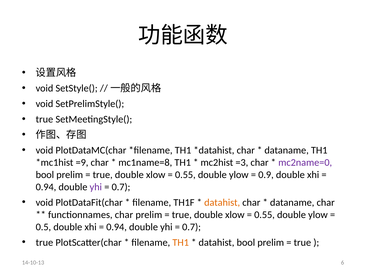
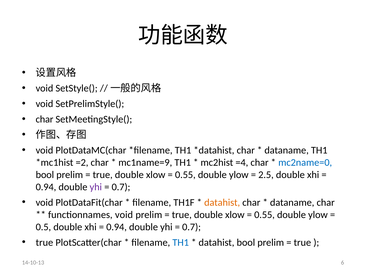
true: true -> char (45, 119)
=9: =9 -> =2 (82, 162)
mc1name=8: mc1name=8 -> mc1name=9 (145, 162)
=3: =3 -> =4 (242, 162)
mc2name=0 colour: purple -> blue (305, 162)
0.9: 0.9 -> 2.5 (266, 174)
functionnames char: char -> void (124, 214)
TH1 colour: orange -> blue (181, 242)
